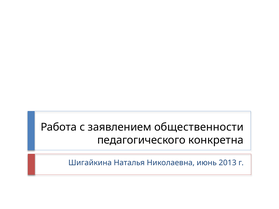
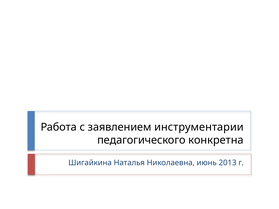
общественности: общественности -> инструментарии (199, 127)
